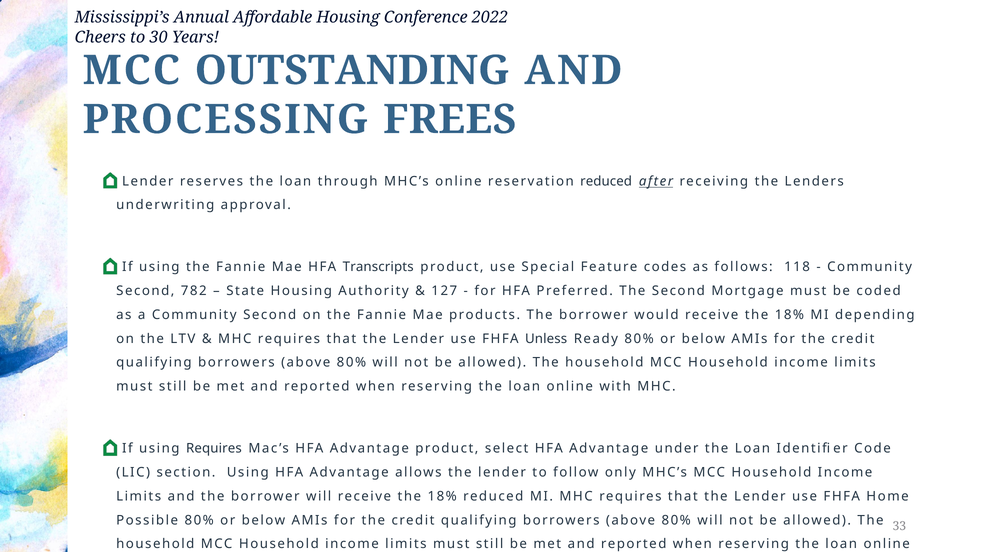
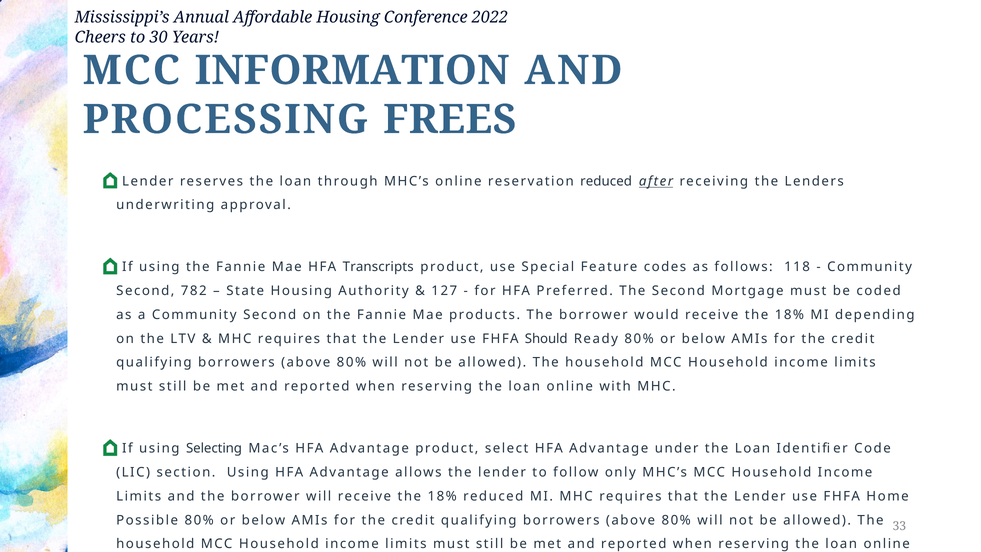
OUTSTANDING: OUTSTANDING -> INFORMATION (352, 71)
Unless: Unless -> Should (546, 339)
using Requires: Requires -> Selecting (214, 448)
